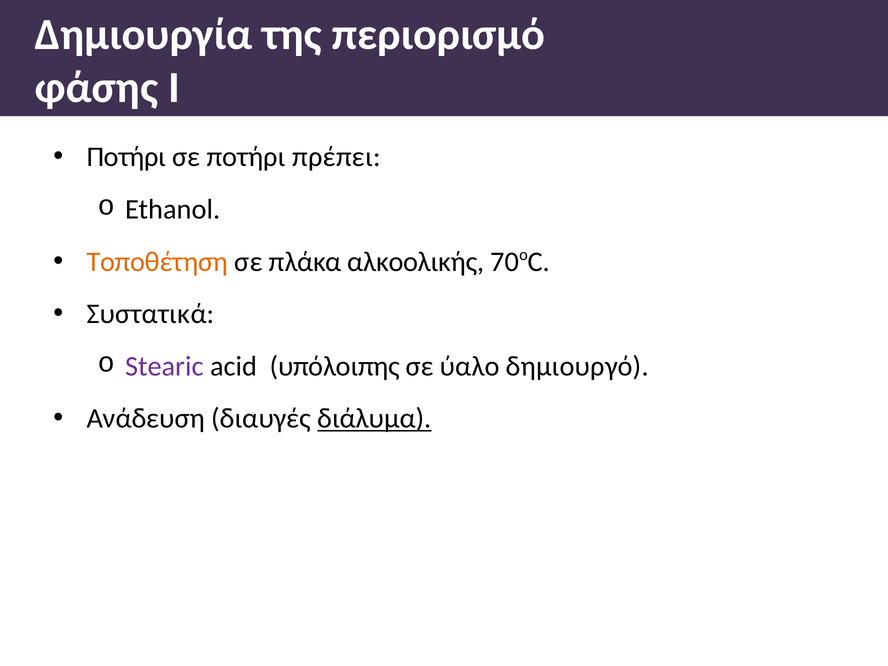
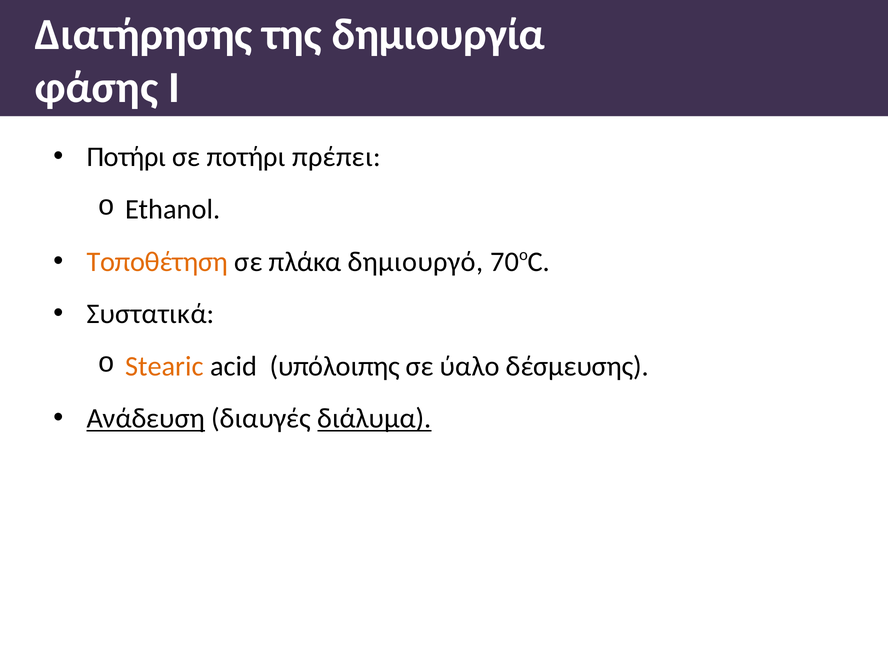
Δημιουργία: Δημιουργία -> Διατήρησης (144, 35)
περιορισμό: περιορισμό -> δημιουργία (438, 35)
αλκοολικής: αλκοολικής -> δημιουργό (416, 262)
Stearic colour: purple -> orange (165, 366)
δημιουργό: δημιουργό -> δέσμευσης (577, 366)
Ανάδευση underline: none -> present (146, 419)
